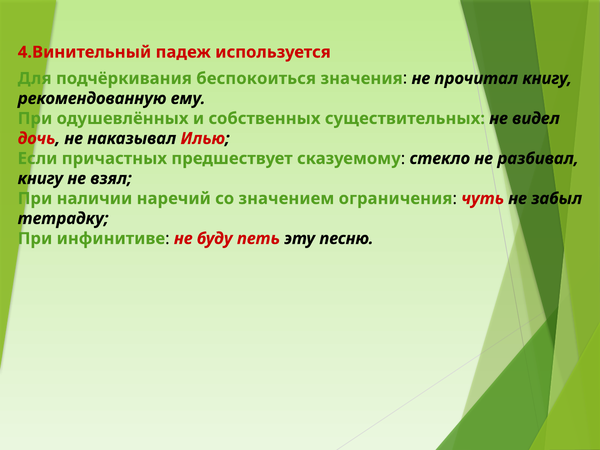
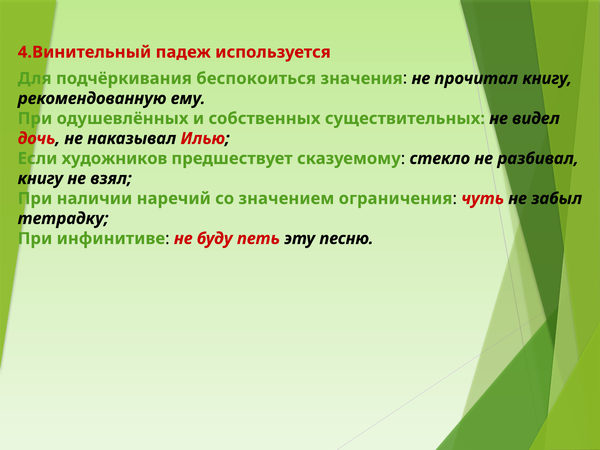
причастных: причастных -> художников (114, 159)
